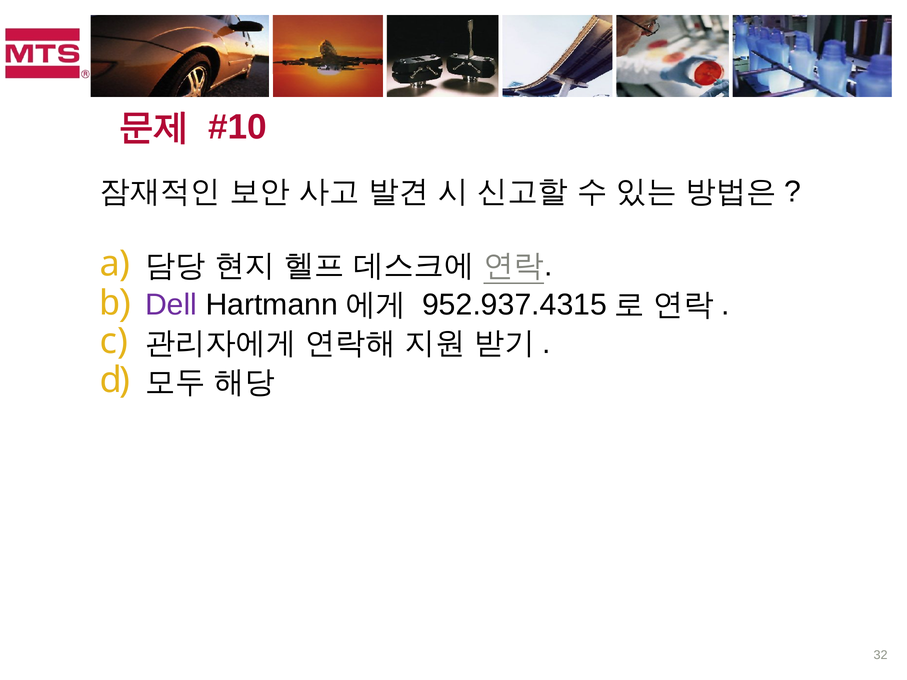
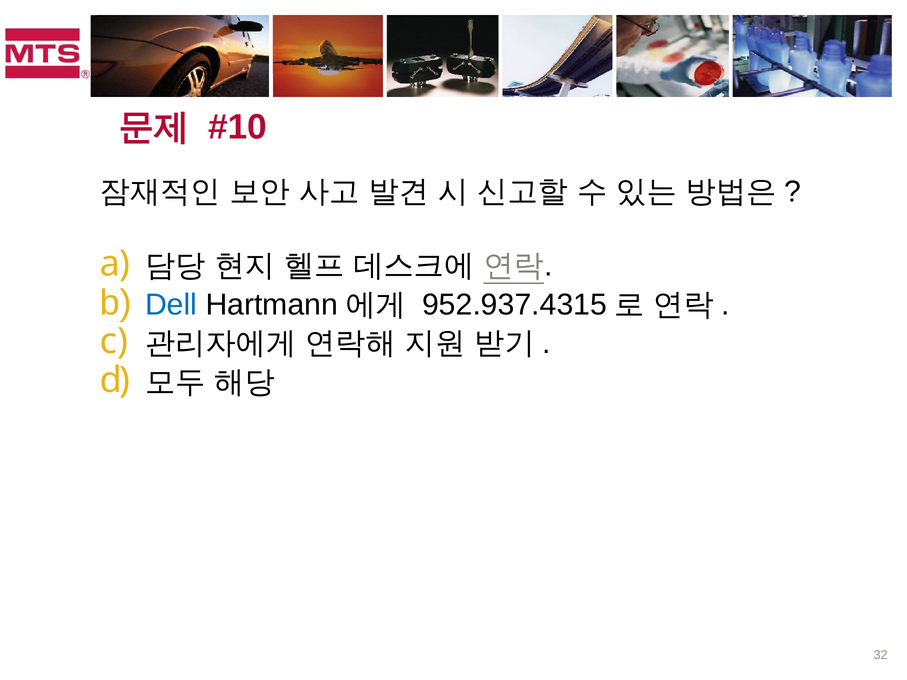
Dell colour: purple -> blue (171, 305)
